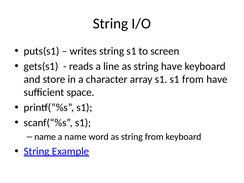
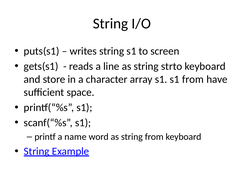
string have: have -> strto (172, 66)
name: name -> printf (45, 137)
